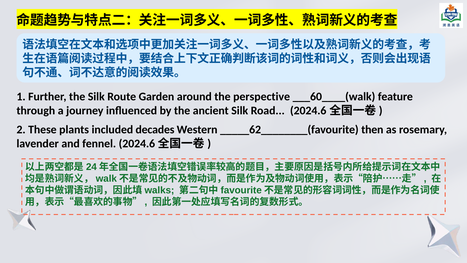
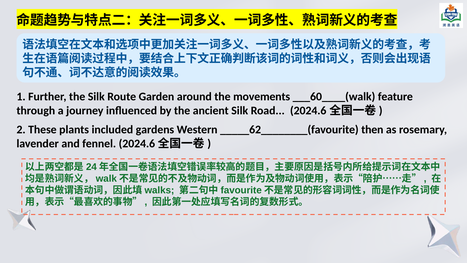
perspective: perspective -> movements (262, 97)
decades: decades -> gardens (155, 129)
